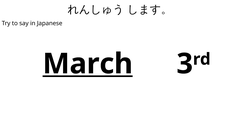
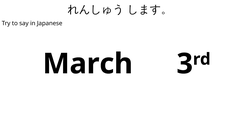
March underline: present -> none (88, 64)
